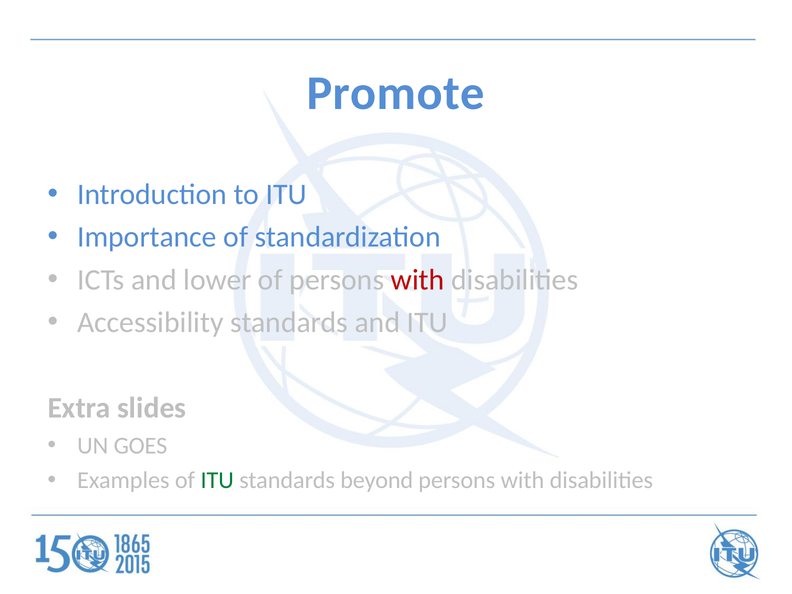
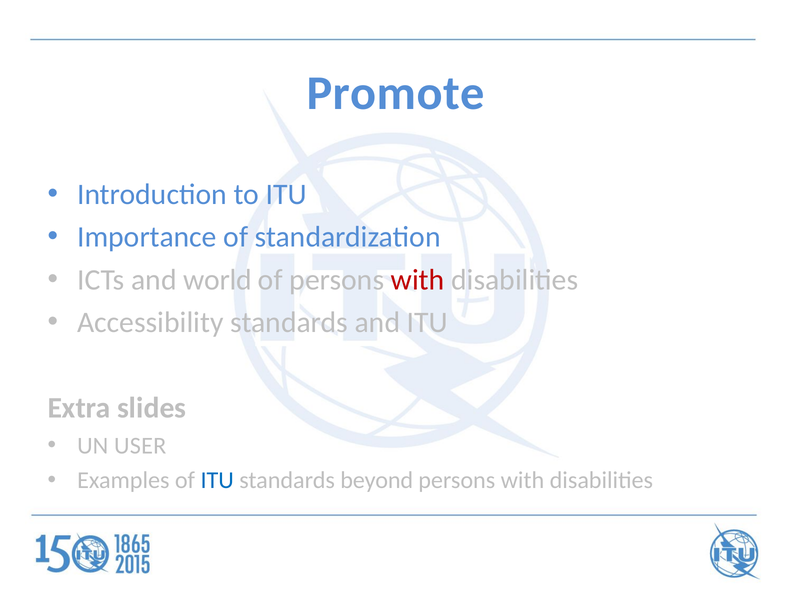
lower: lower -> world (218, 280)
GOES: GOES -> USER (140, 446)
ITU colour: green -> blue (217, 480)
